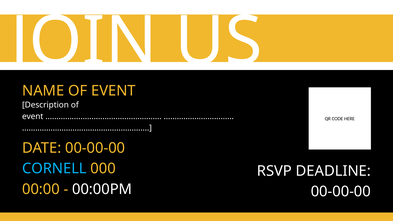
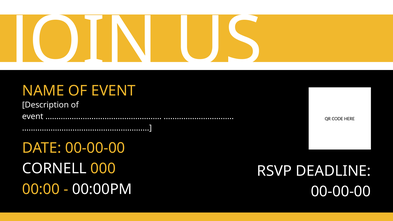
CORNELL colour: light blue -> white (54, 169)
